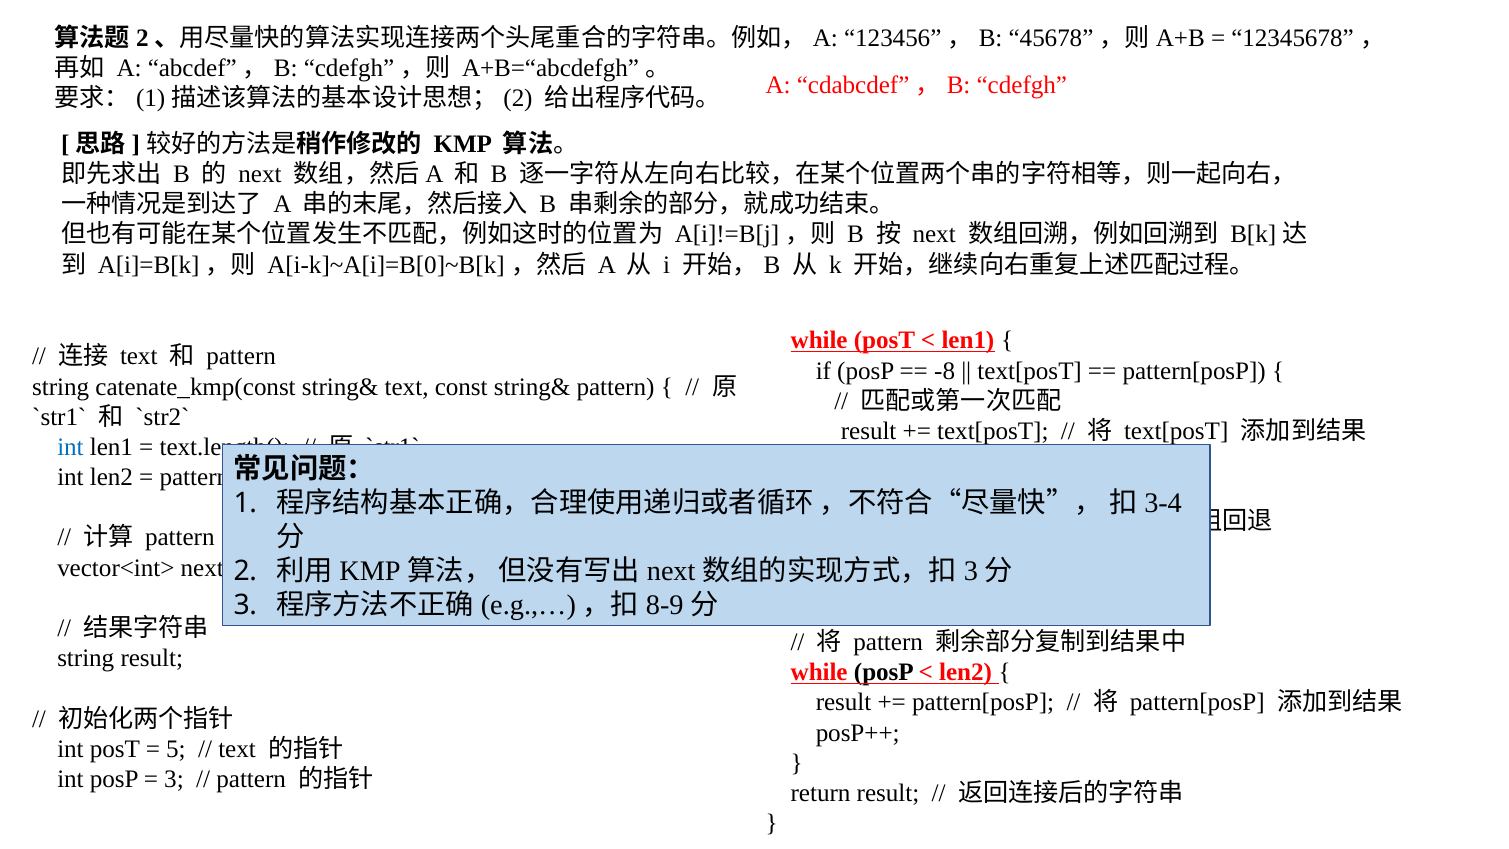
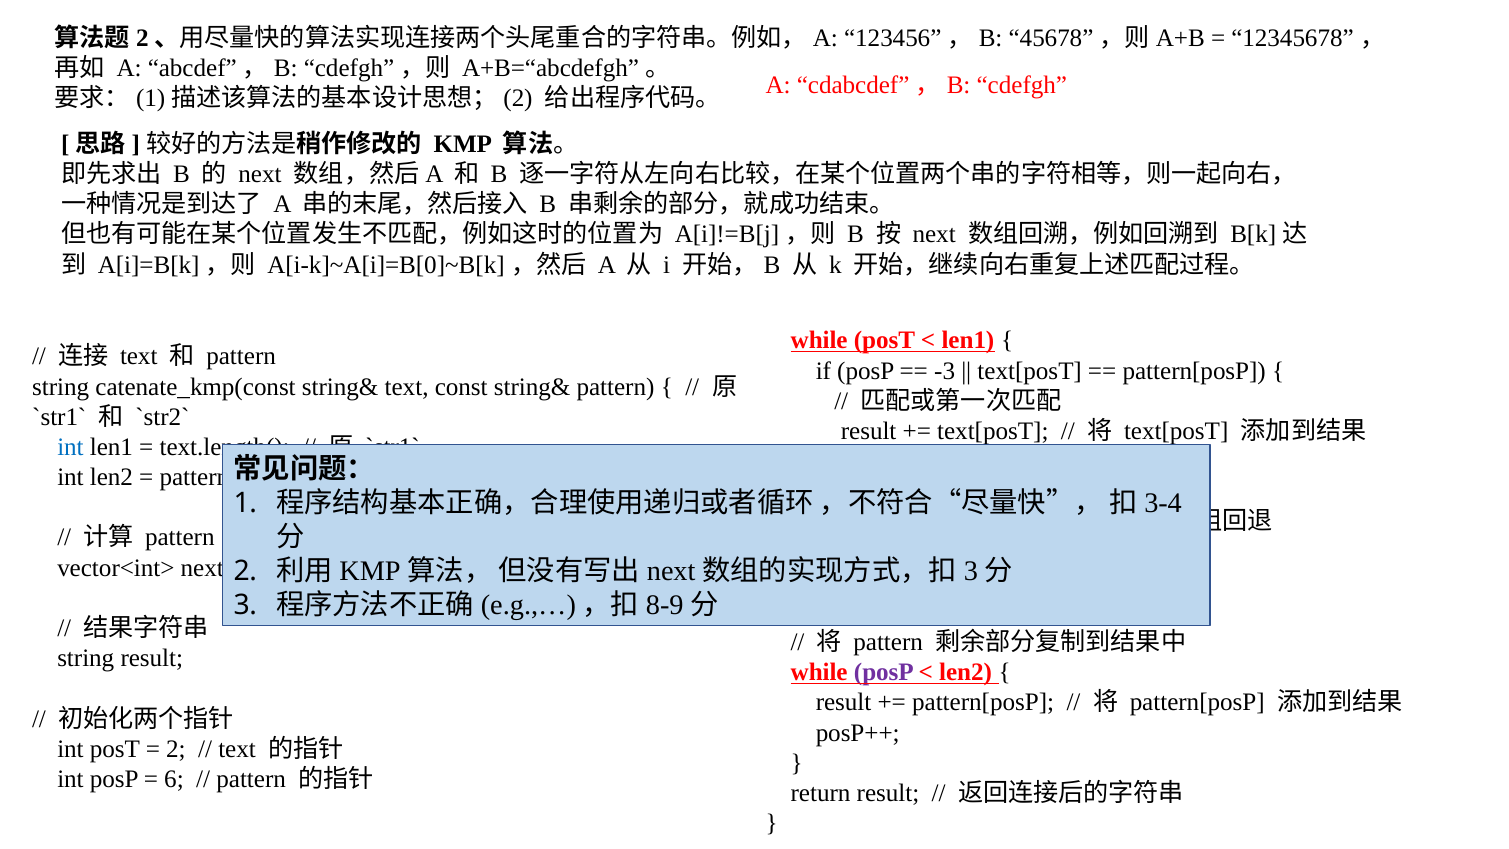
-8: -8 -> -3 (945, 371)
posP colour: black -> purple (884, 672)
5: 5 -> 2 (176, 749)
3: 3 -> 6 (174, 779)
